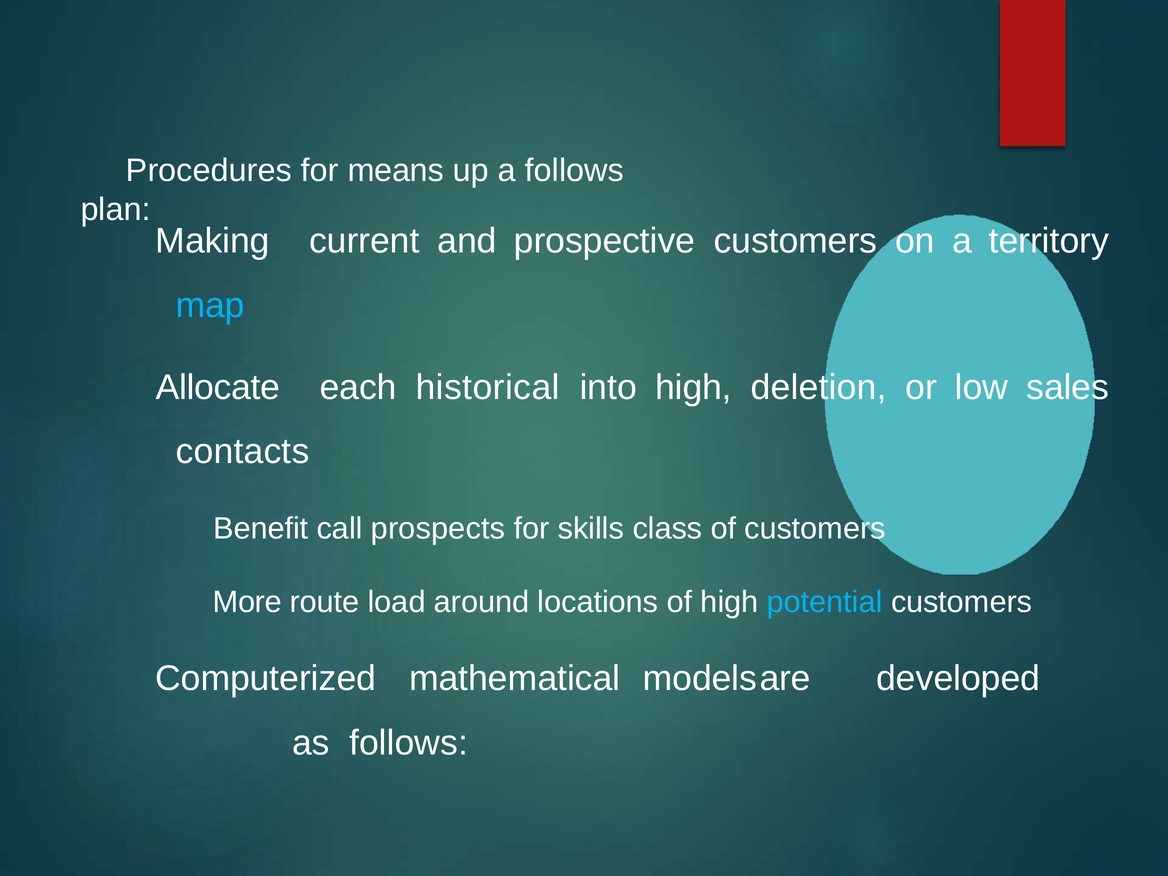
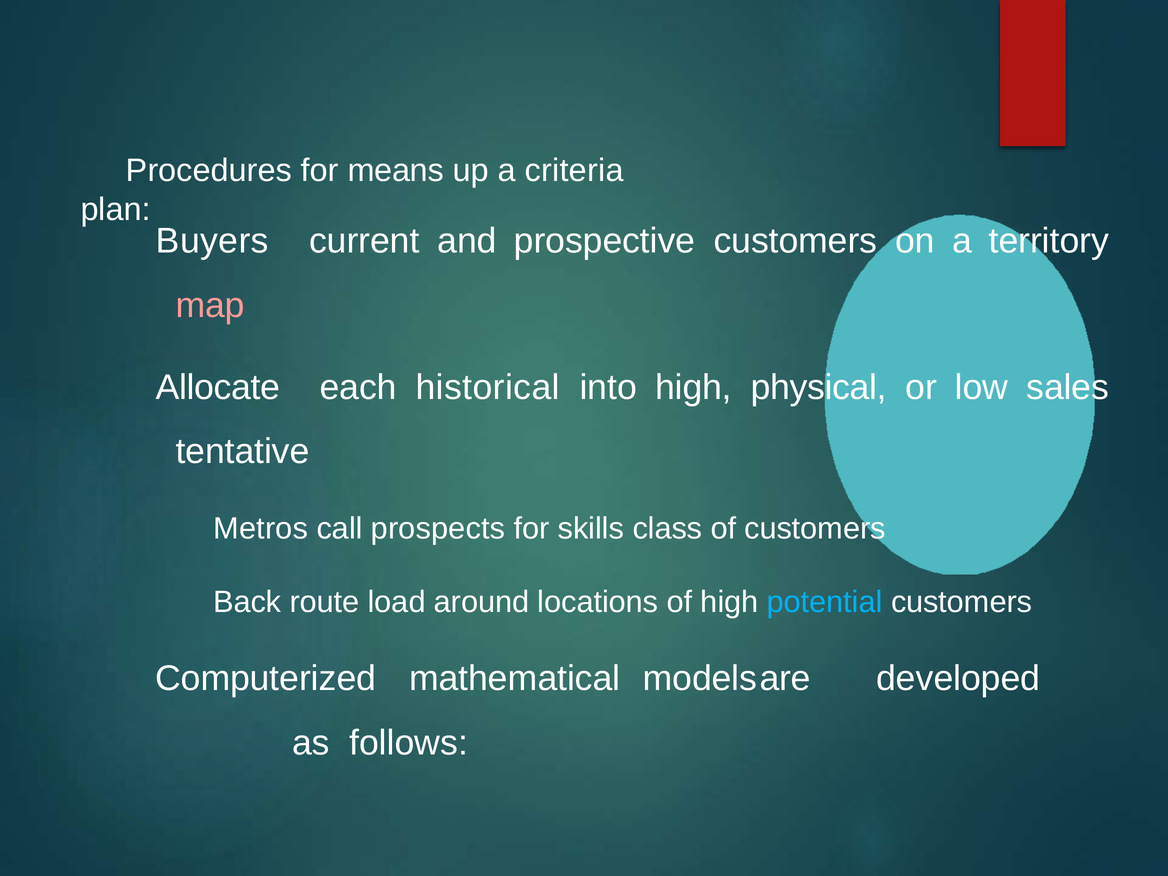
a follows: follows -> criteria (574, 170)
Making: Making -> Buyers (212, 241)
map colour: light blue -> pink (210, 305)
deletion: deletion -> physical (819, 387)
contacts: contacts -> tentative (243, 452)
Benefit: Benefit -> Metros (261, 529)
More: More -> Back (247, 602)
